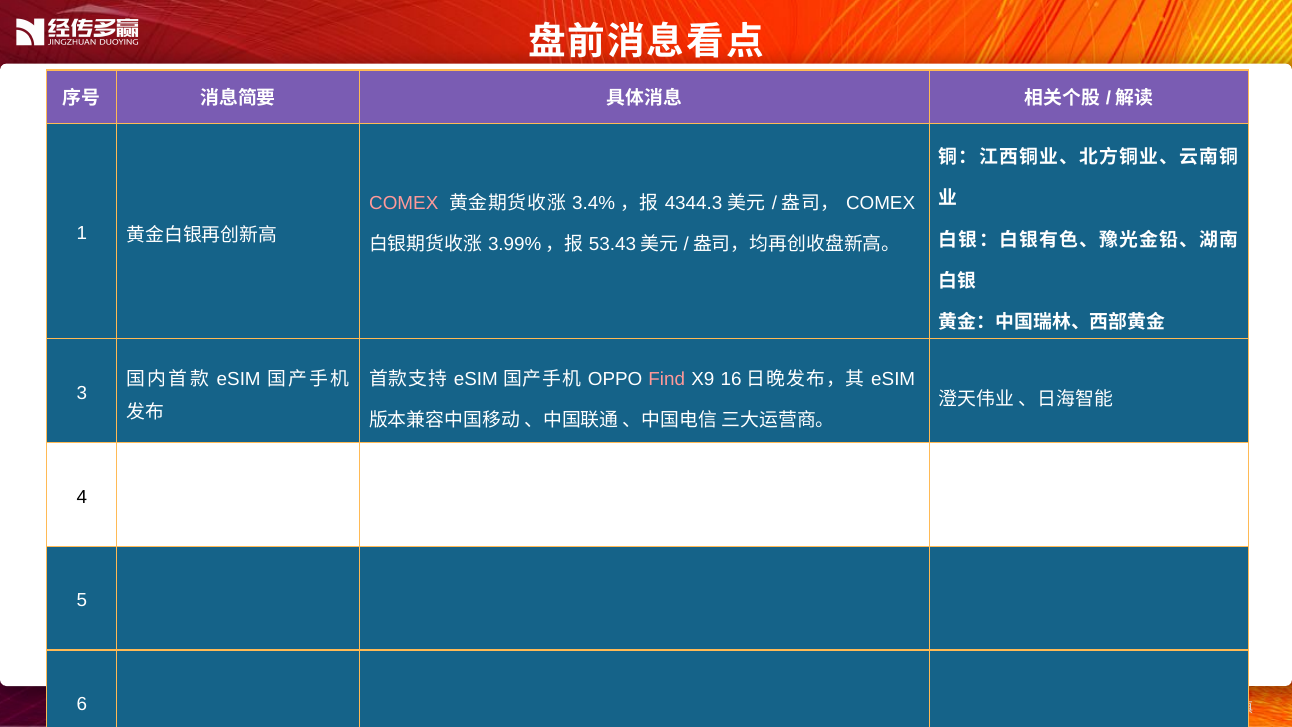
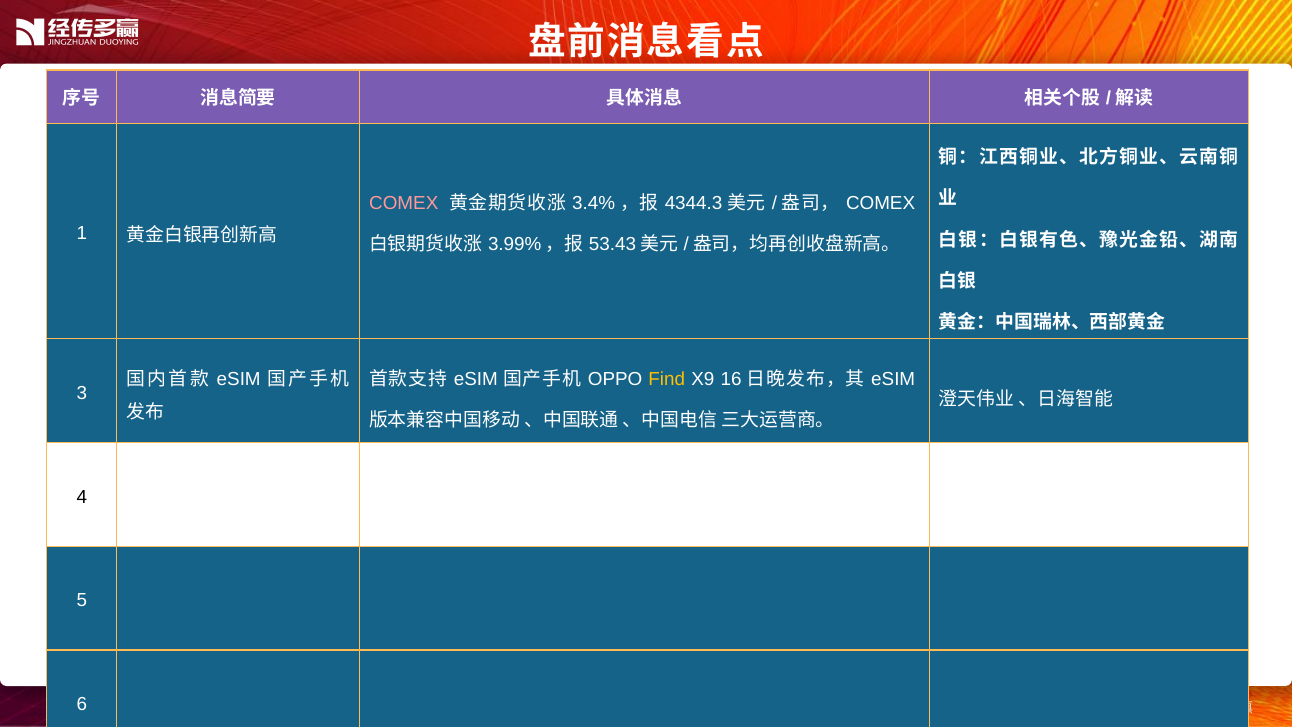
Find colour: pink -> yellow (667, 379)
